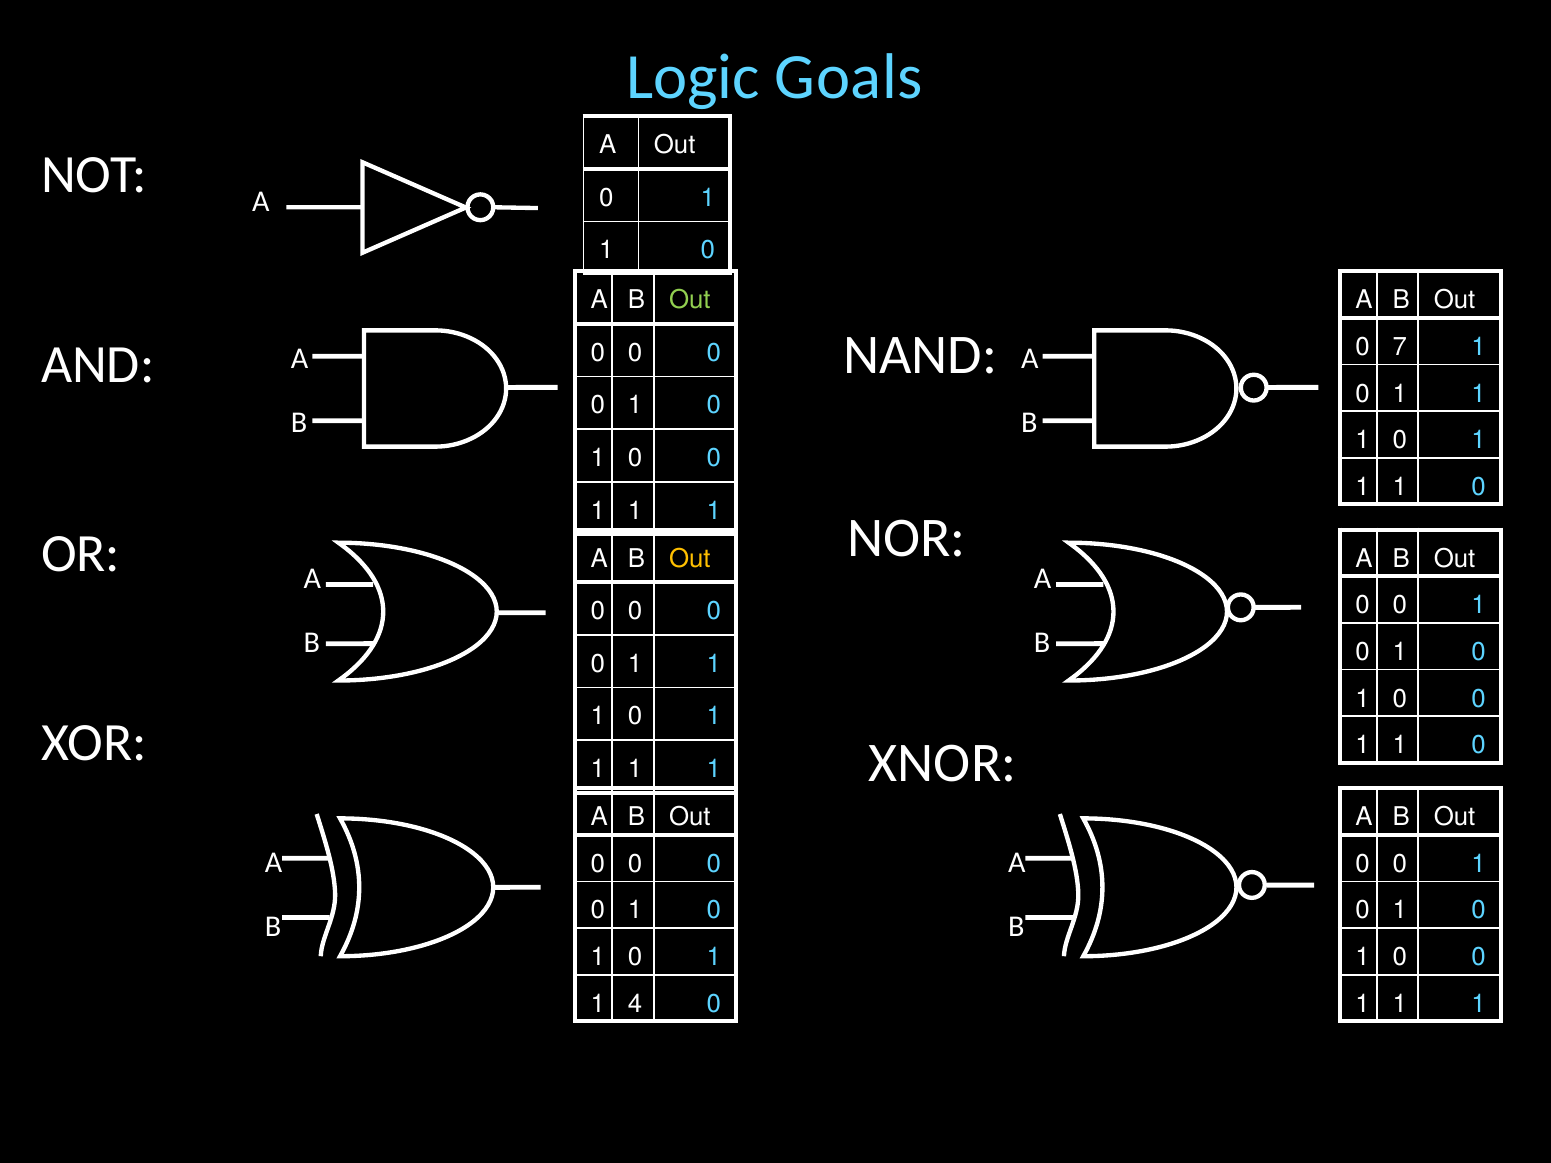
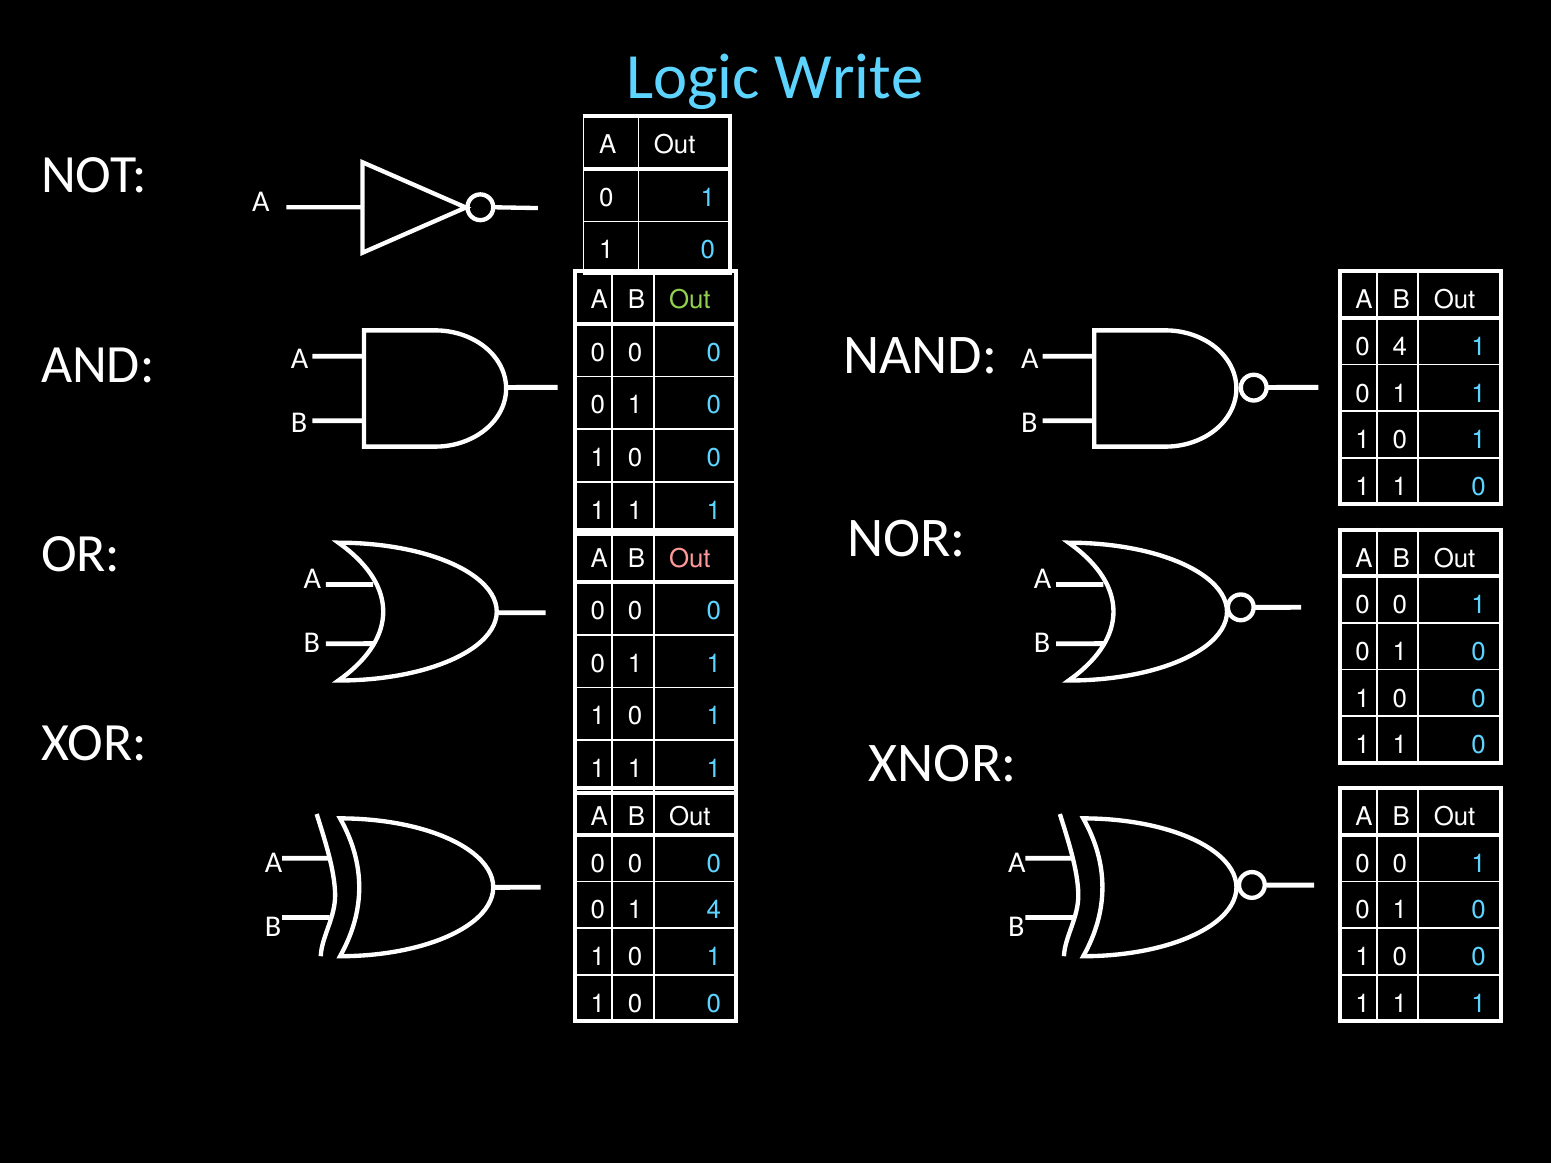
Goals: Goals -> Write (849, 77)
0 7: 7 -> 4 (1400, 347)
Out colour: yellow -> pink (690, 559)
0: 0 -> 4 (714, 911)
4: 4 -> 0 (635, 1004)
